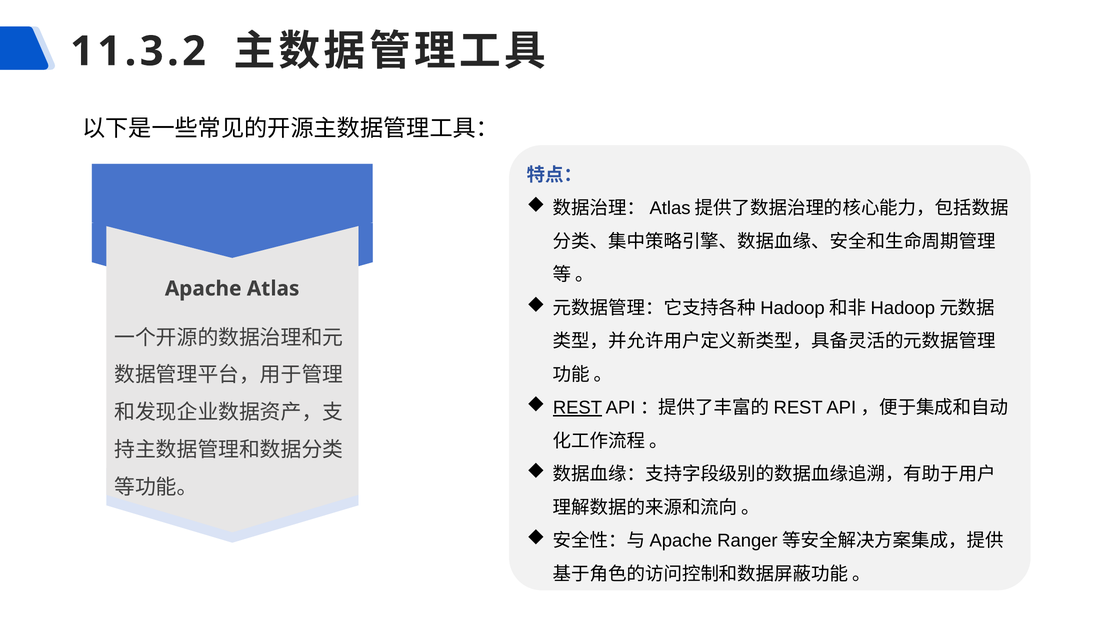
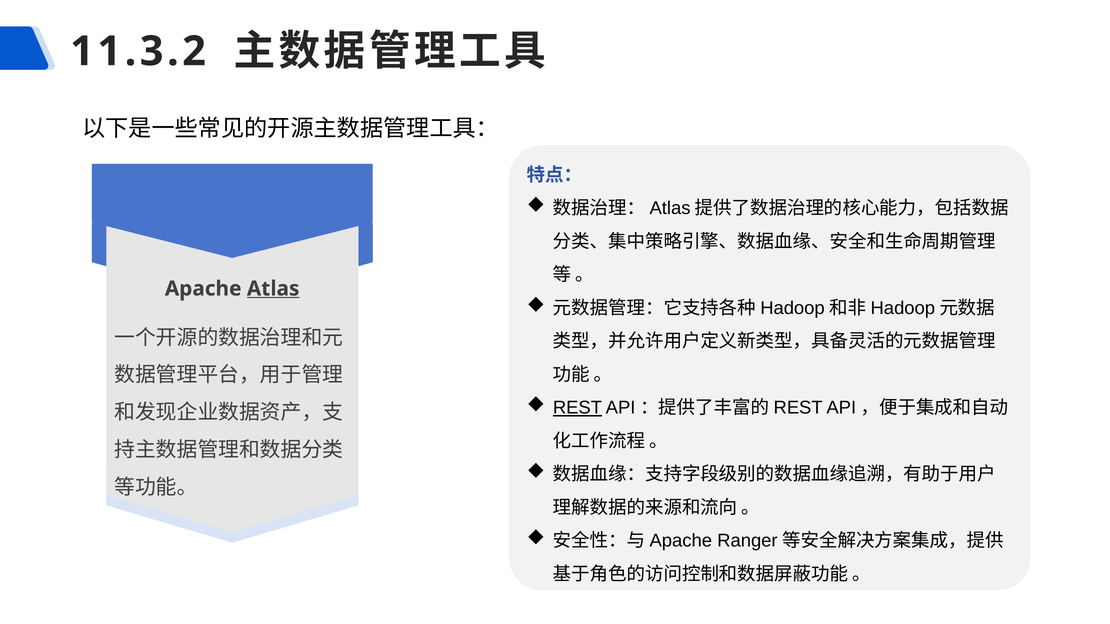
Atlas underline: none -> present (273, 289)
